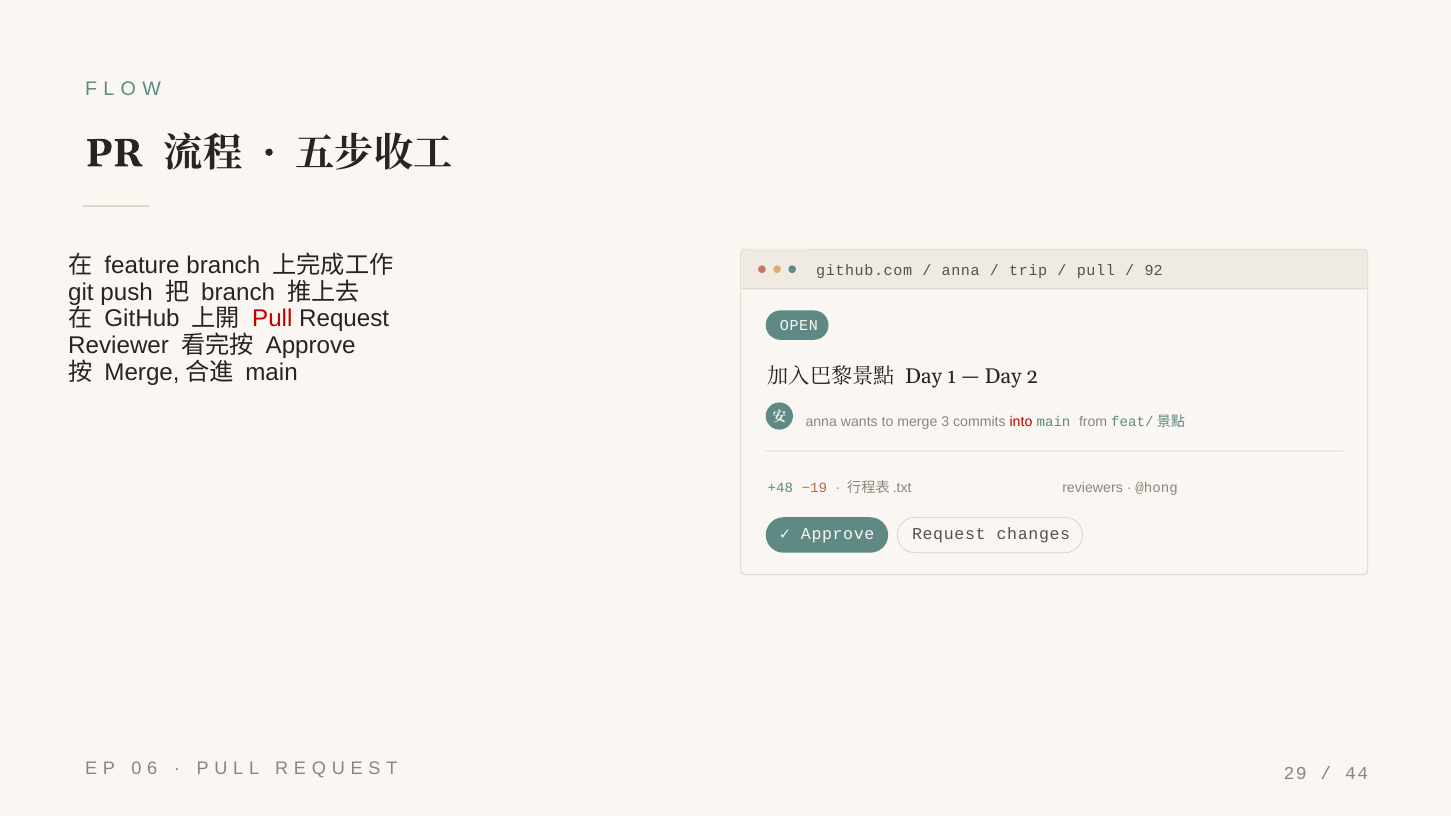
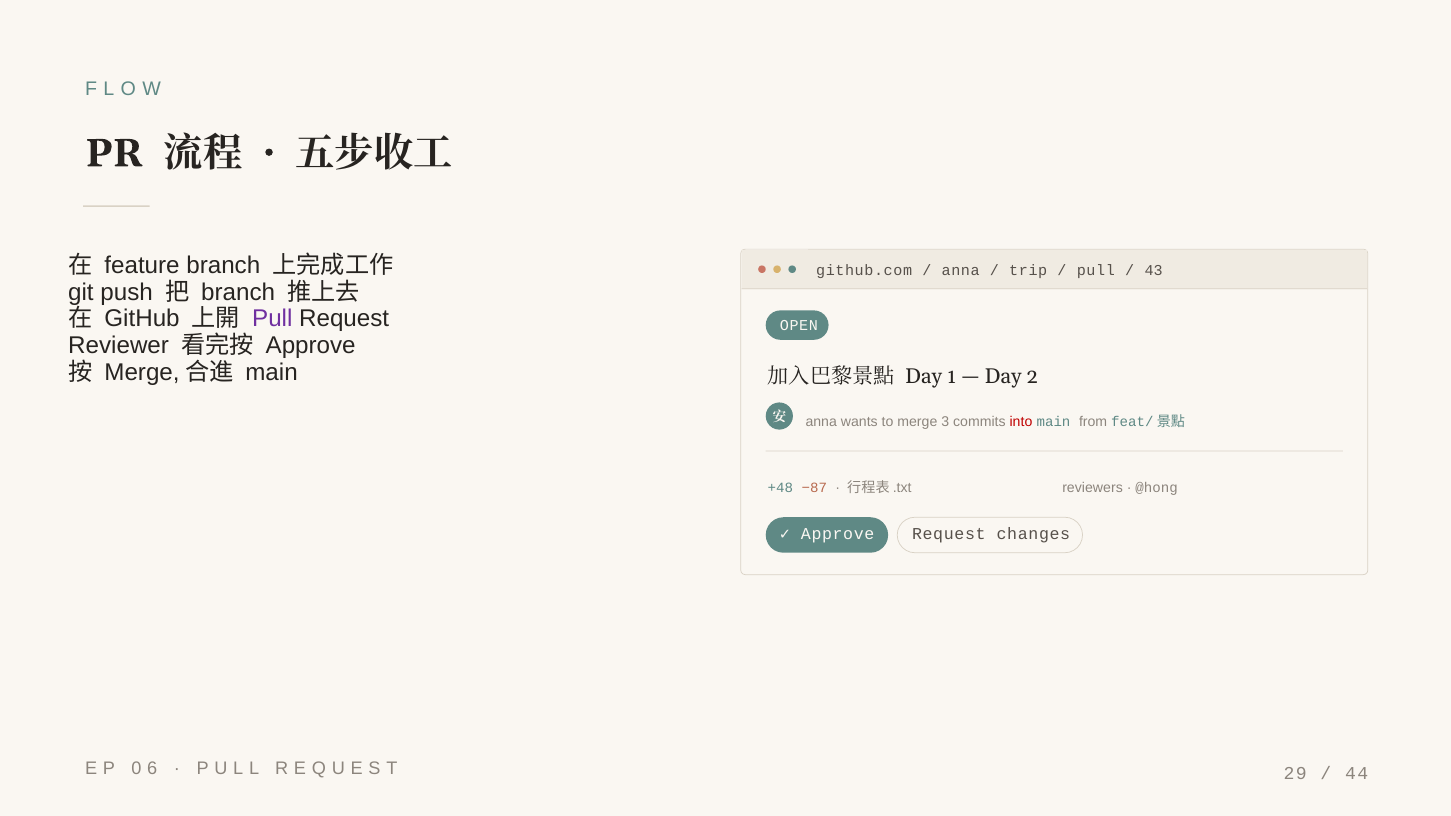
92: 92 -> 43 (1154, 270)
Pull colour: red -> purple (272, 319)
−19: −19 -> −87 (814, 488)
